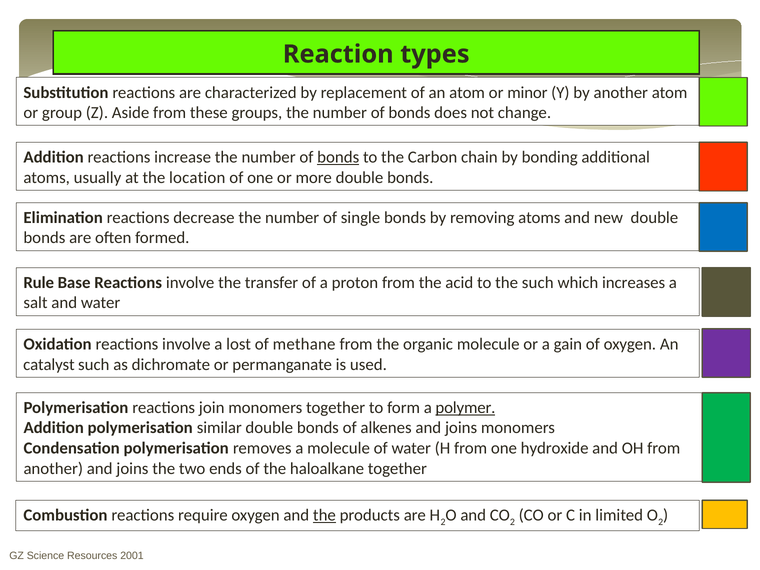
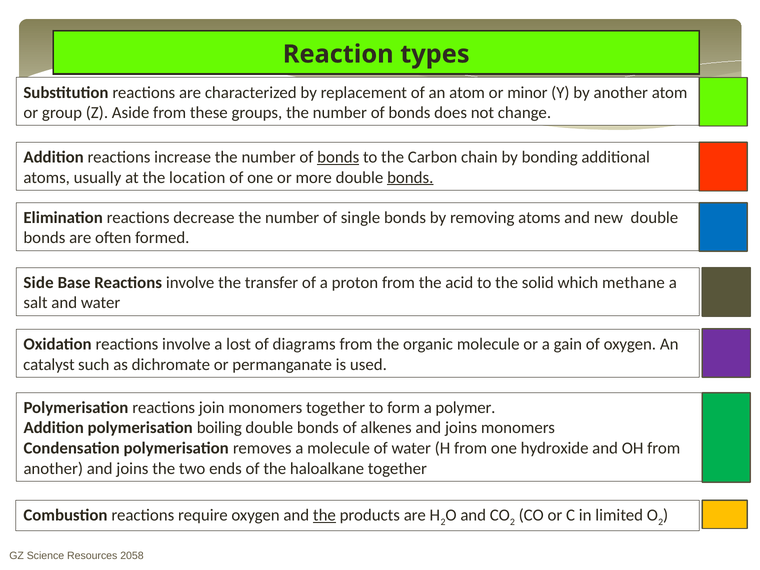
bonds underline: none -> present (410, 177)
Rule: Rule -> Side (39, 283)
the such: such -> solid (538, 283)
increases: increases -> methane (633, 283)
methane: methane -> diagrams (304, 344)
polymer underline: present -> none (465, 408)
similar: similar -> boiling (219, 428)
2001: 2001 -> 2058 (132, 556)
